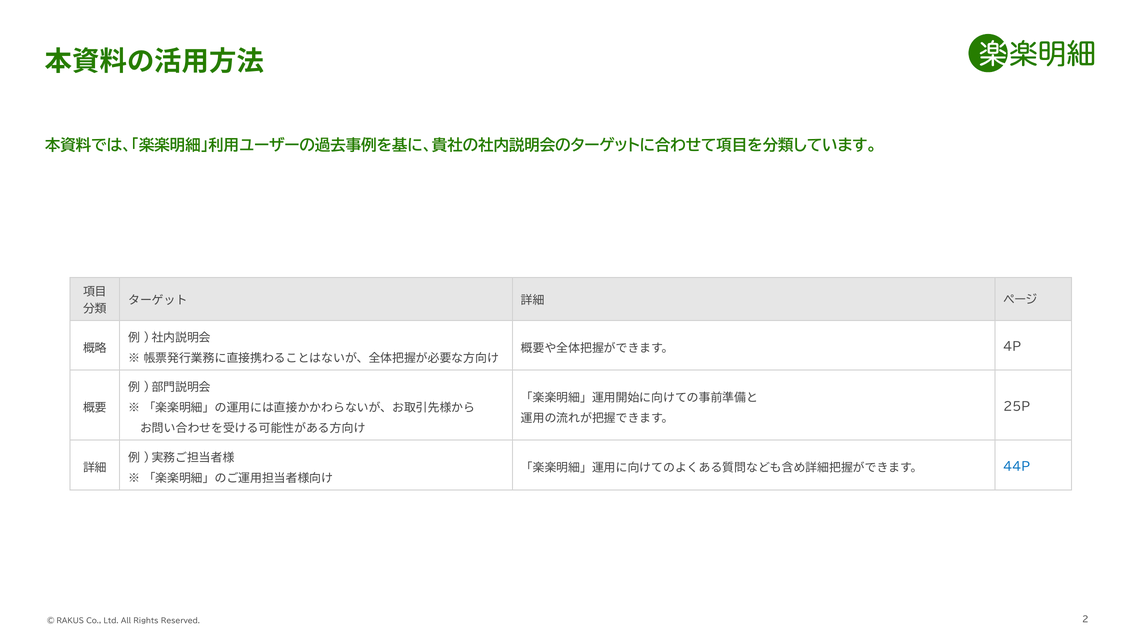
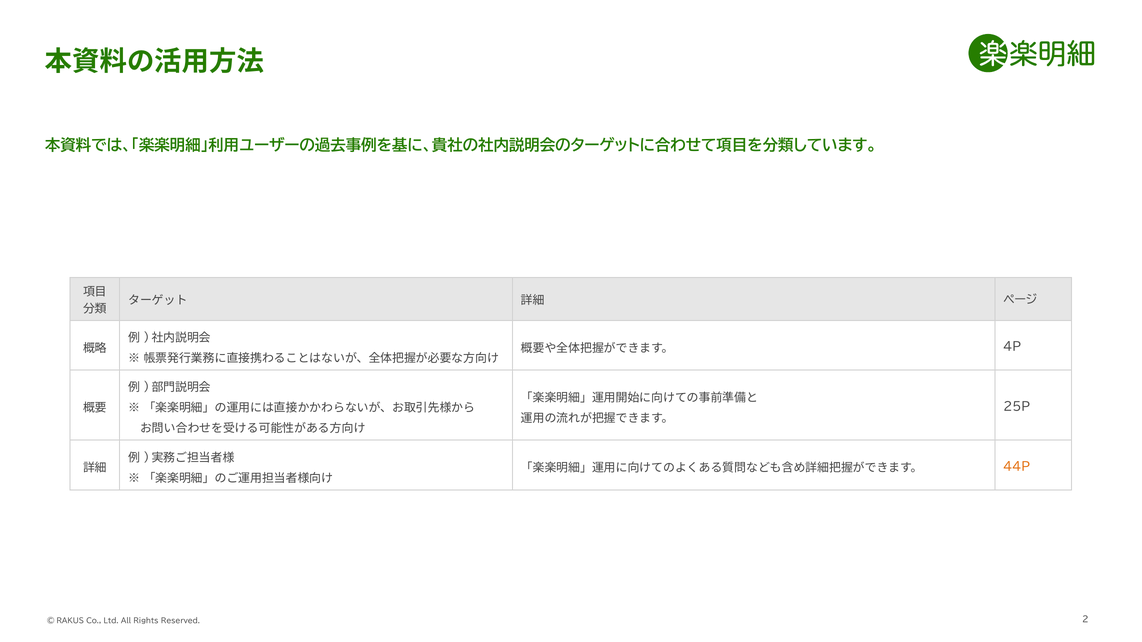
44P colour: blue -> orange (1017, 467)
